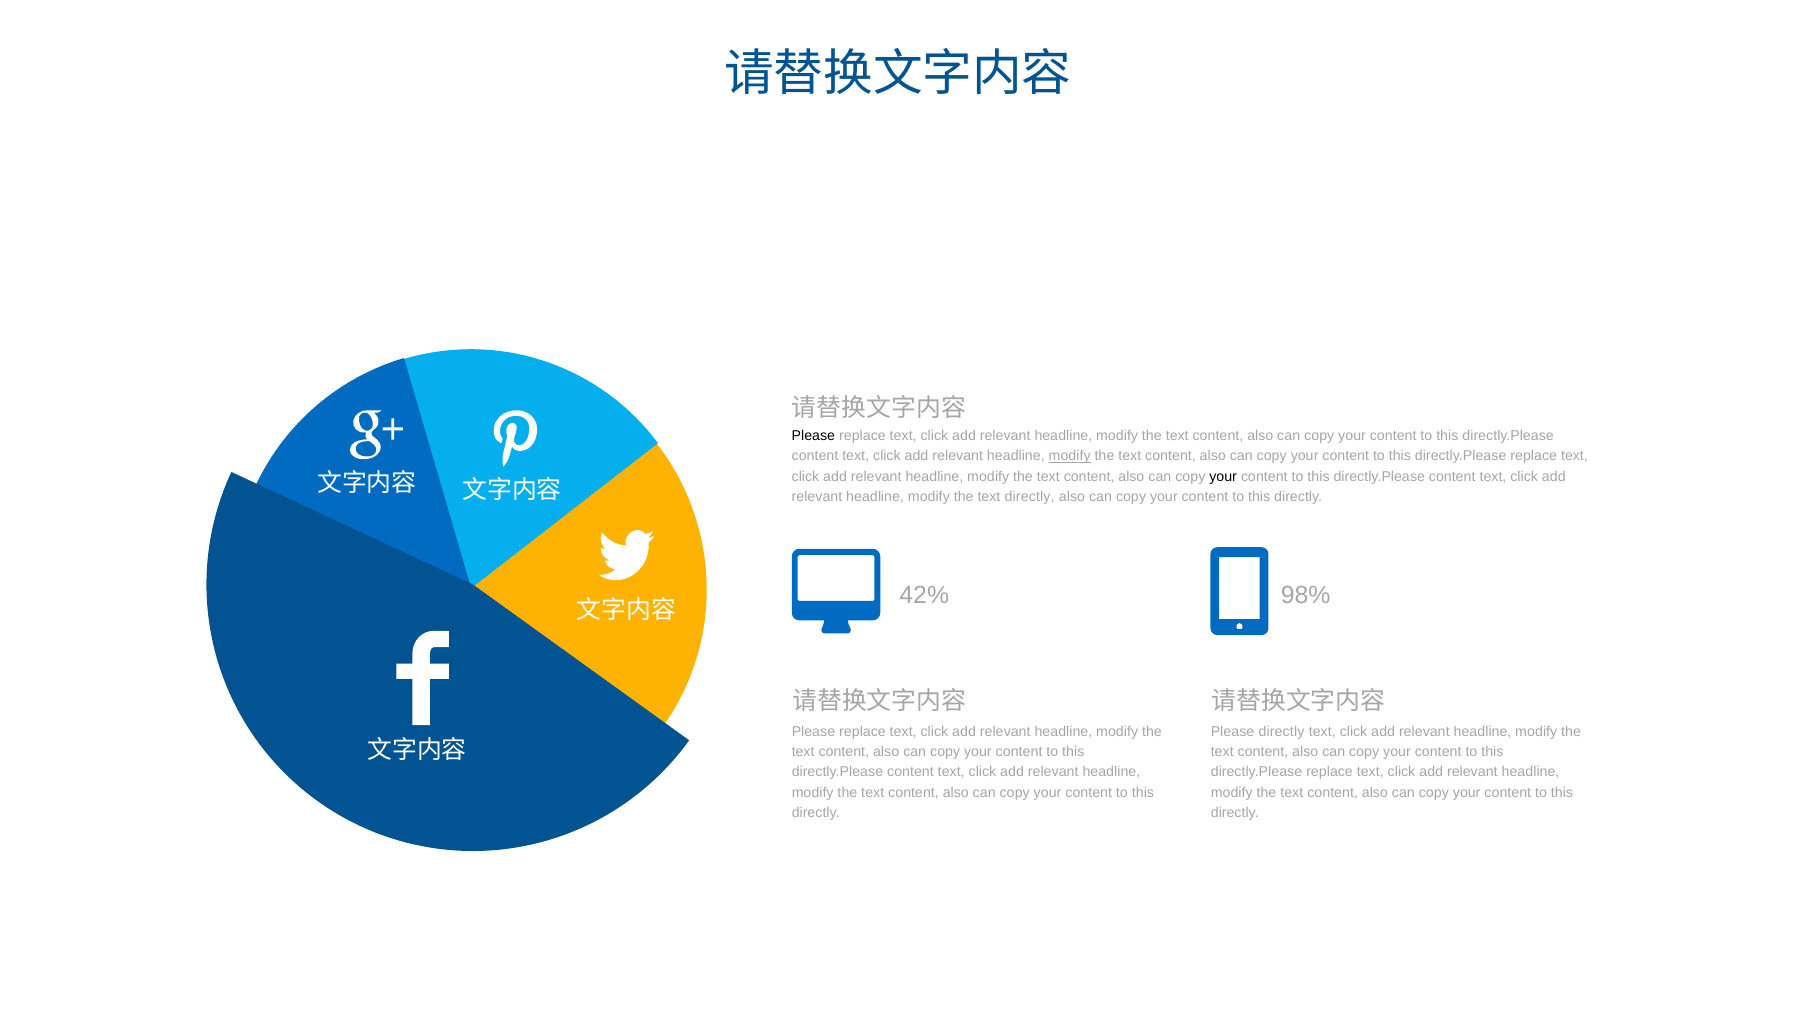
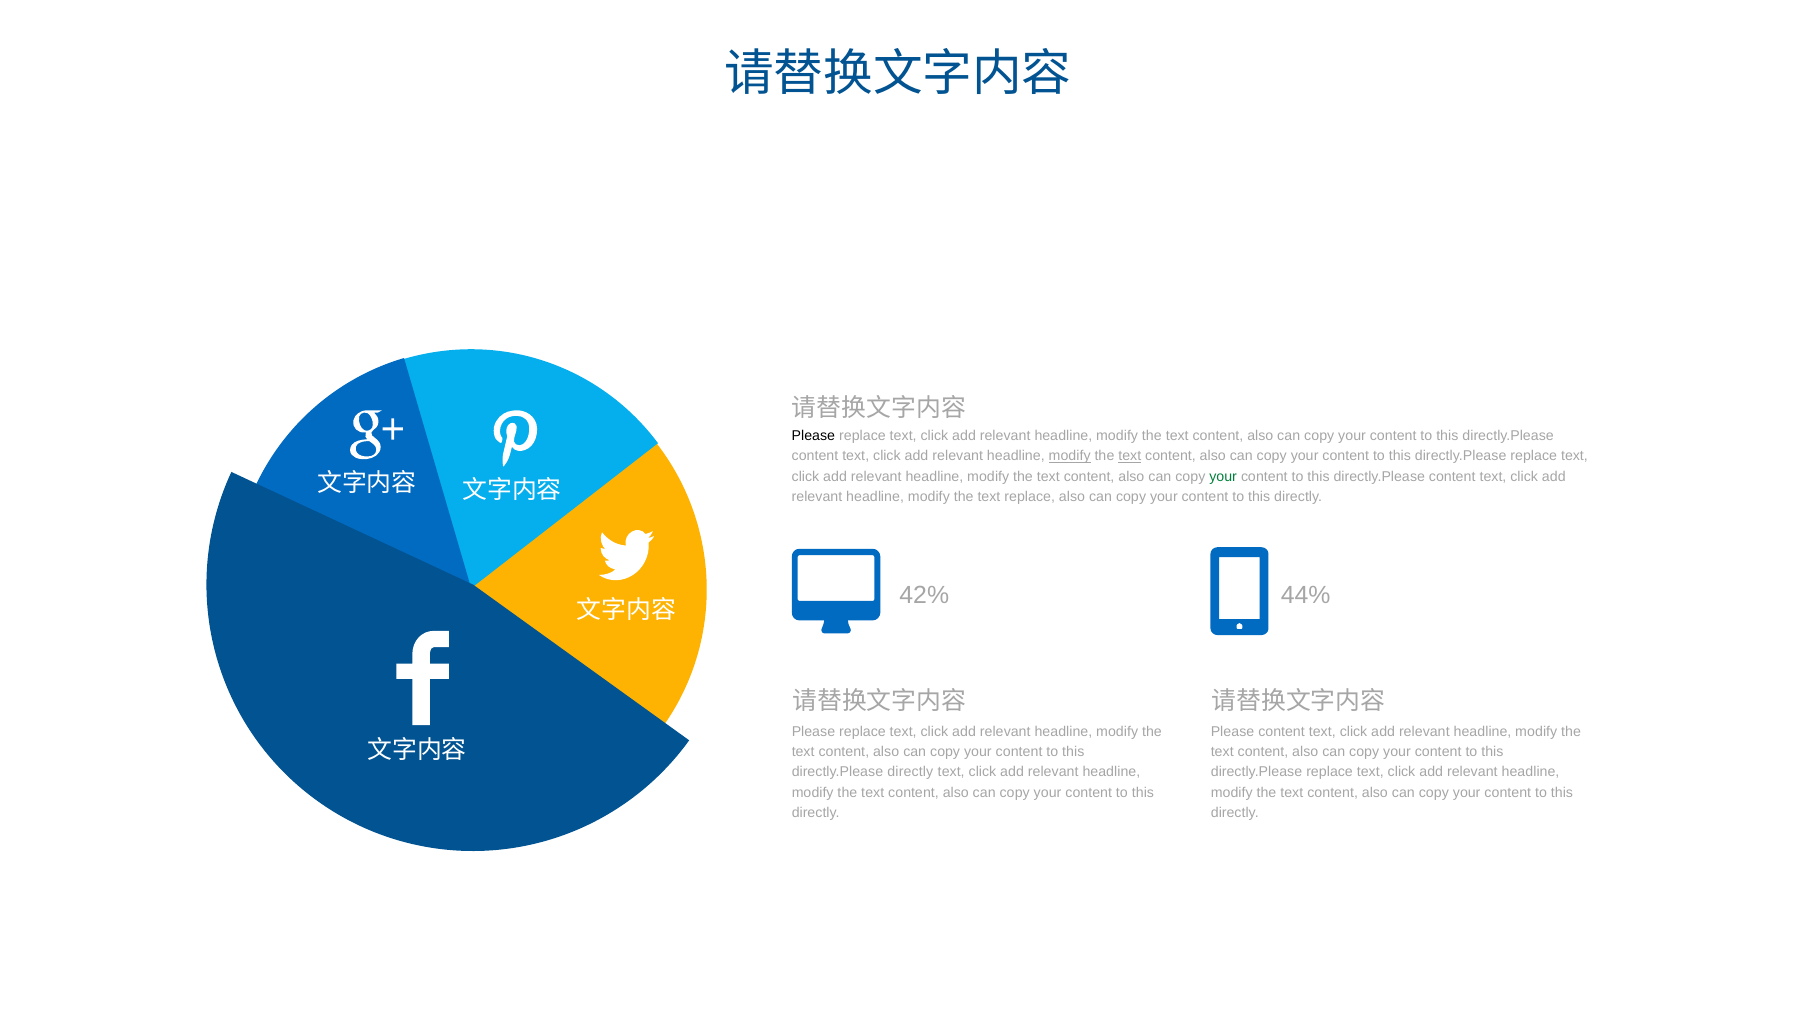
text underline: none -> present (1130, 456)
your colour: black -> green (1223, 477)
text directly: directly -> replace (1030, 497)
98%: 98% -> 44% (1306, 596)
Please directly: directly -> content (1282, 732)
content: content -> directly (910, 772)
